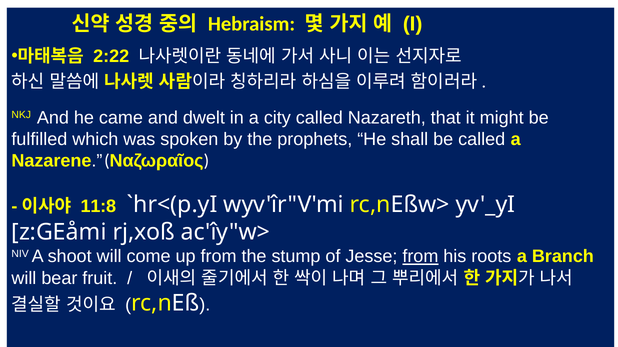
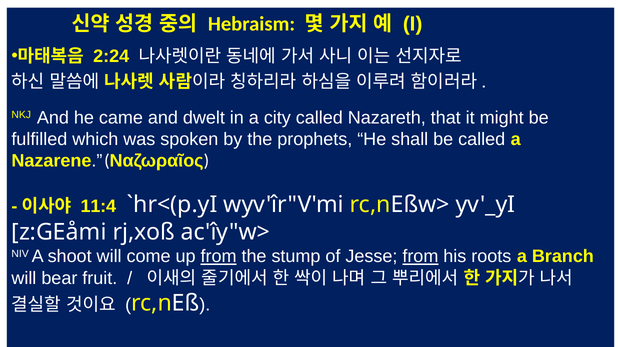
2:22: 2:22 -> 2:24 (111, 57)
11:8: 11:8 -> 11:4 (98, 207)
from underline: none -> present (219, 257)
